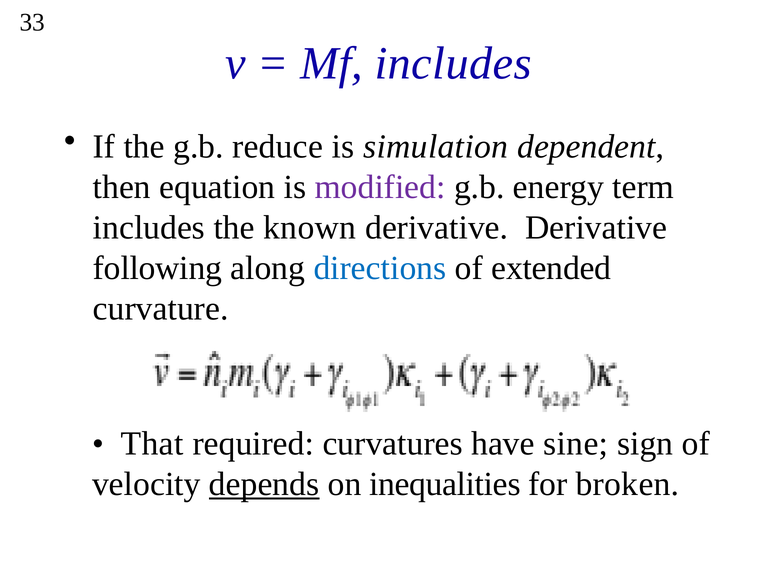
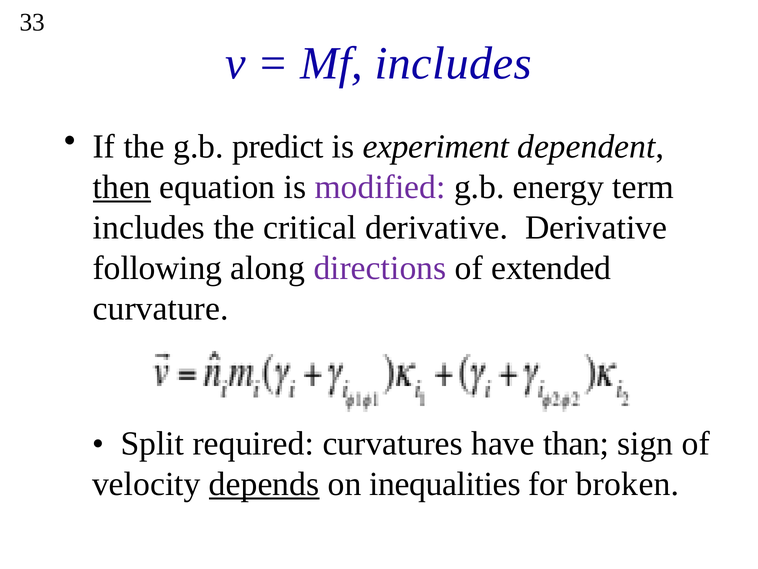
reduce: reduce -> predict (278, 146)
simulation: simulation -> experiment (436, 146)
then underline: none -> present (122, 187)
known: known -> critical (310, 227)
directions colour: blue -> purple (380, 268)
That: That -> Split (152, 443)
sine: sine -> than (576, 443)
